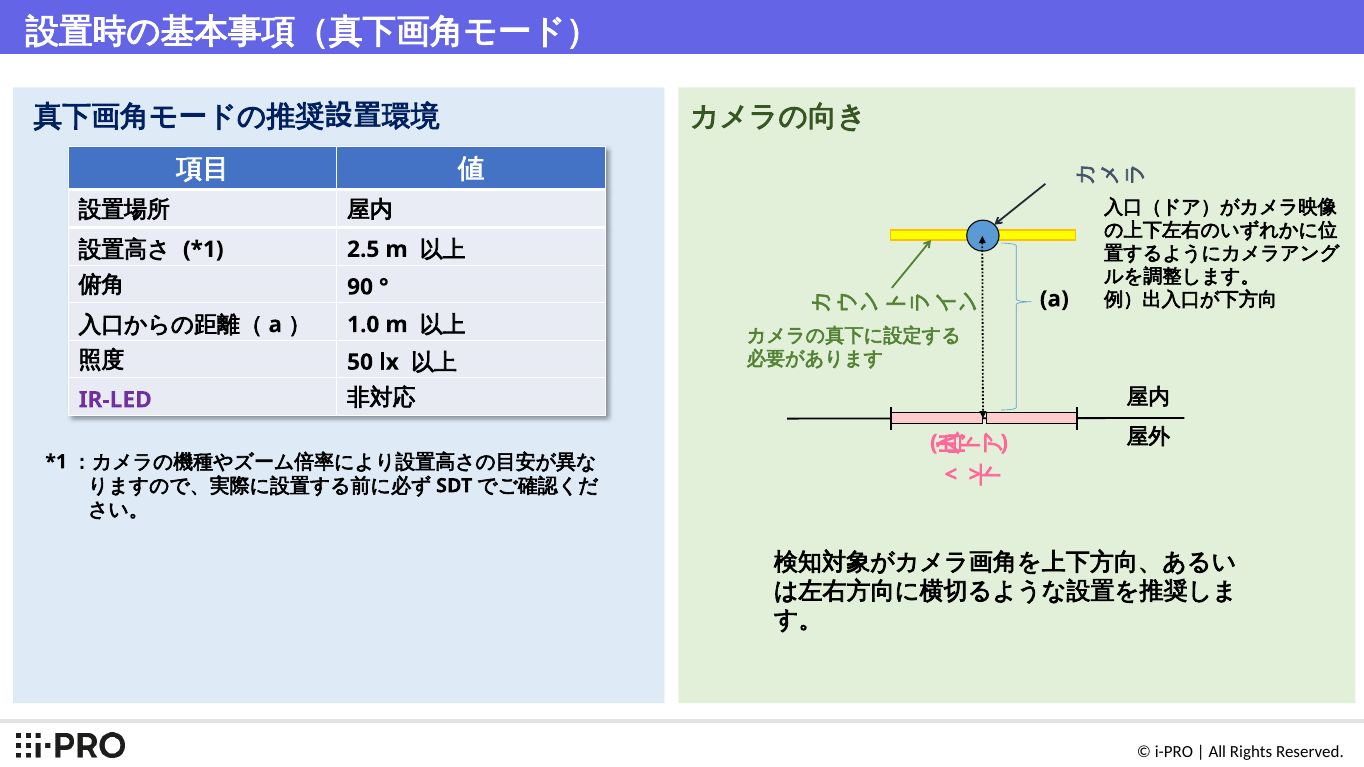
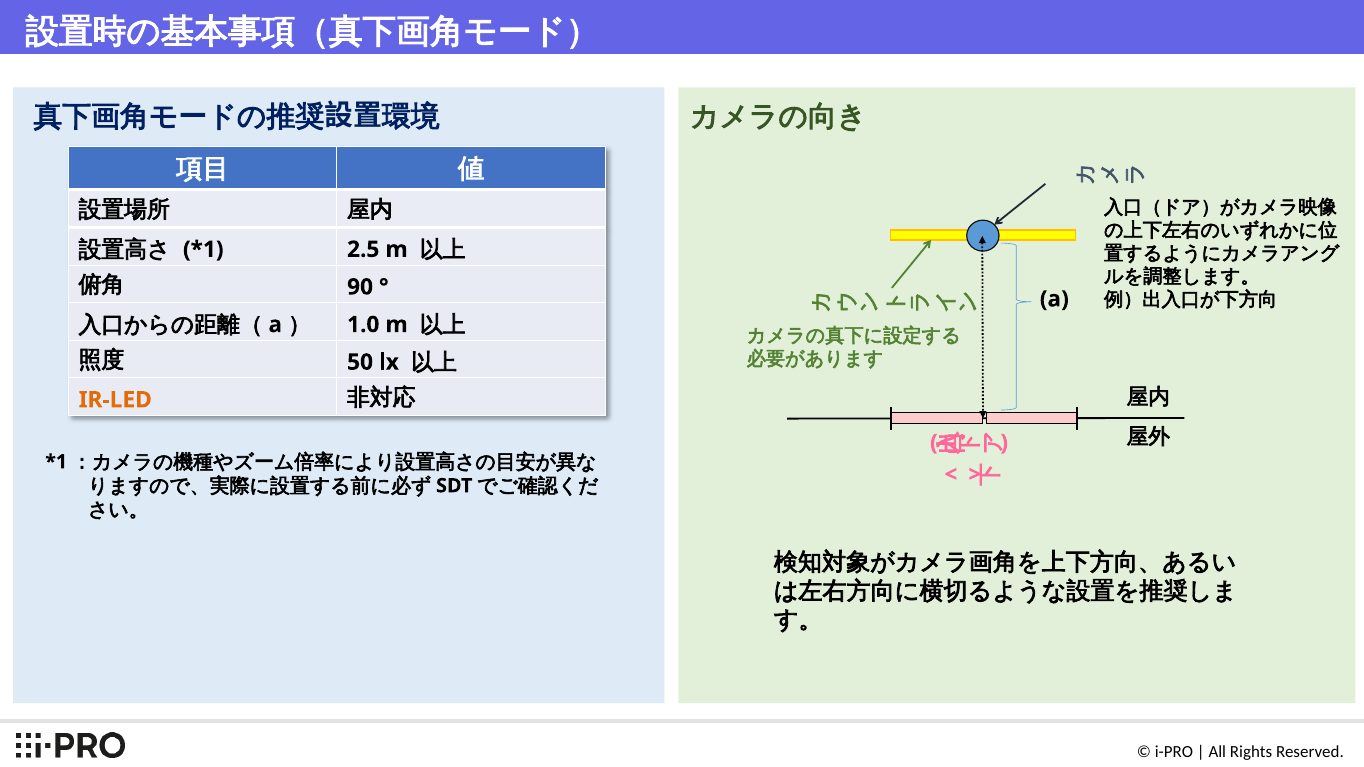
IR-LED colour: purple -> orange (115, 400)
